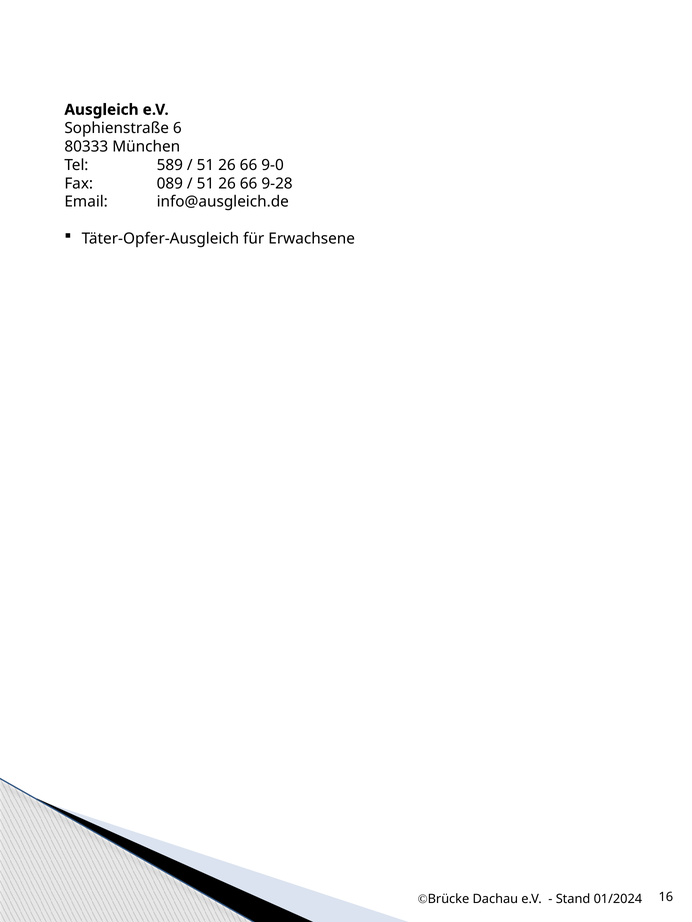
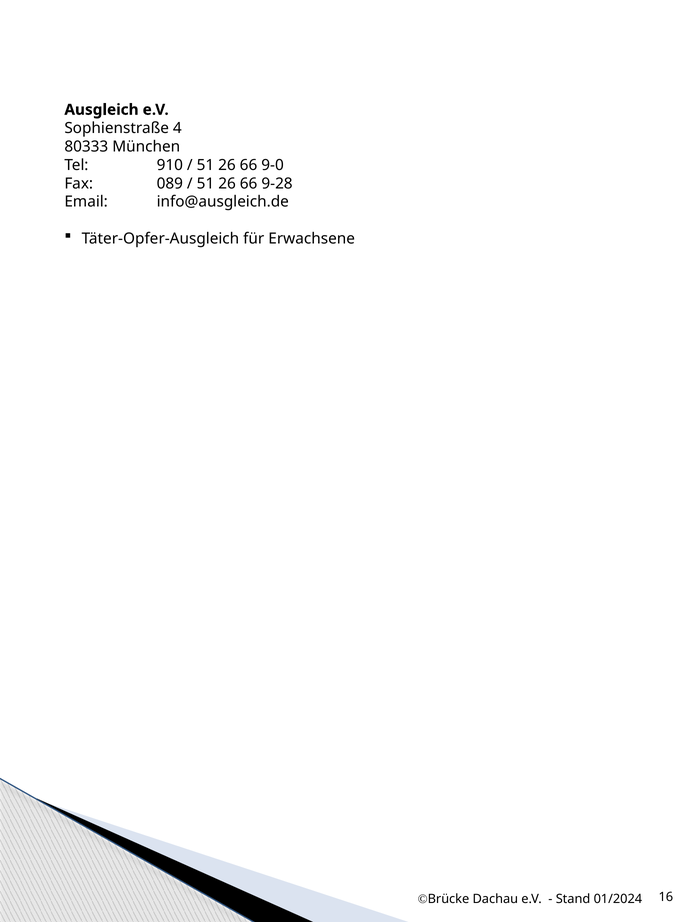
6: 6 -> 4 (177, 128)
589: 589 -> 910 (170, 165)
